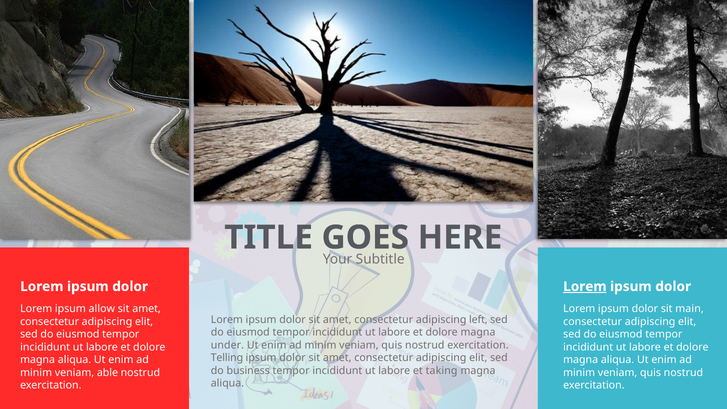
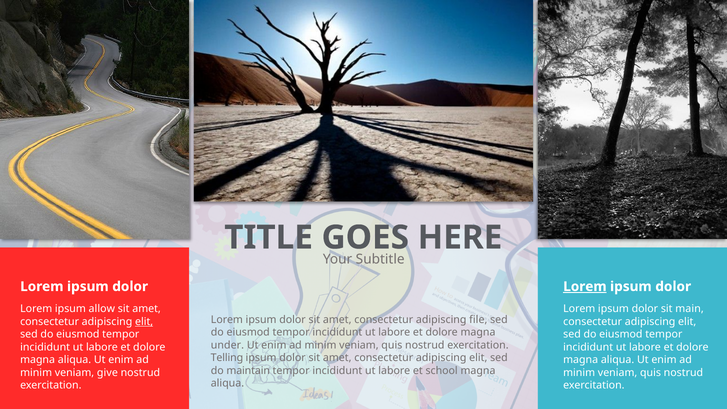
left: left -> file (478, 320)
elit underline: none -> present (144, 322)
business: business -> maintain (248, 371)
taking: taking -> school (442, 371)
able: able -> give (107, 373)
